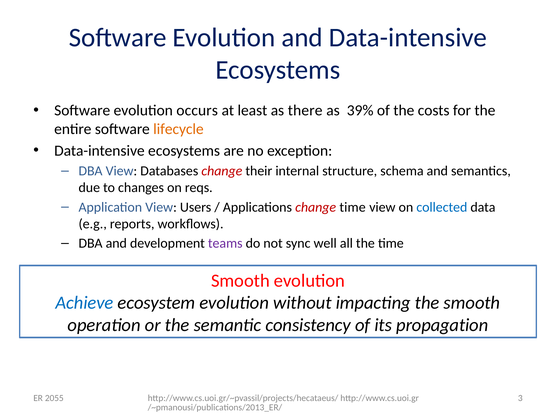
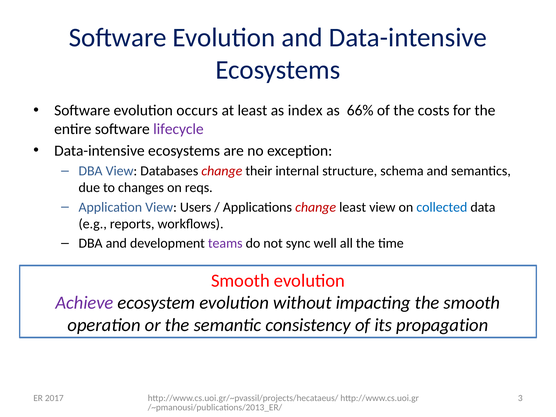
there: there -> index (305, 110)
39%: 39% -> 66% (360, 110)
lifecycle colour: orange -> purple (178, 129)
change time: time -> least (353, 207)
Achieve colour: blue -> purple (84, 303)
2055: 2055 -> 2017 (54, 398)
